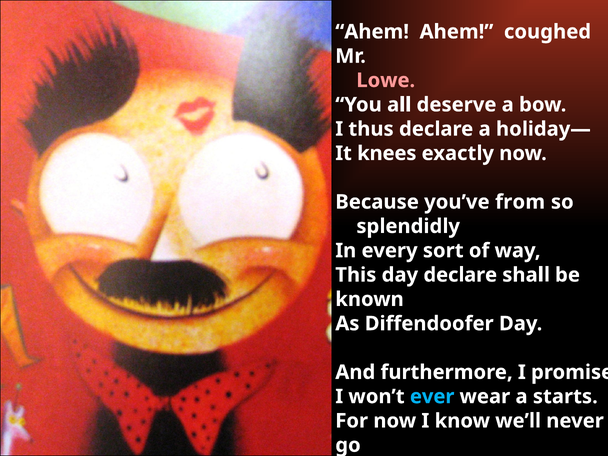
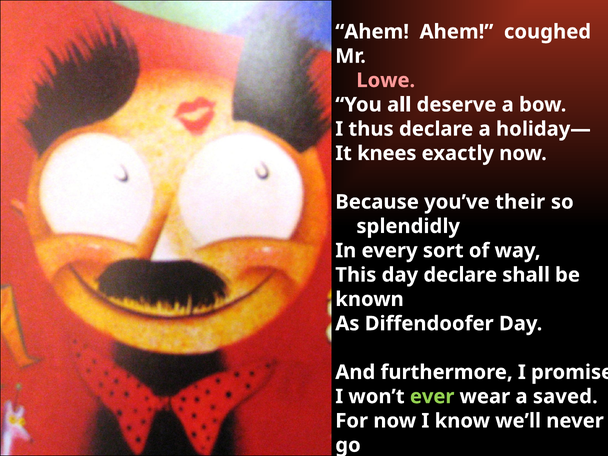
from: from -> their (520, 202)
ever colour: light blue -> light green (432, 397)
starts: starts -> saved (565, 397)
